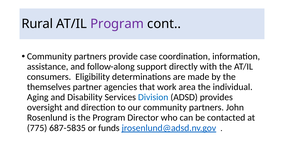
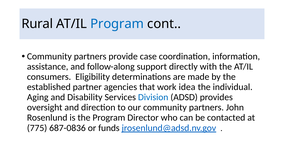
Program colour: purple -> blue (117, 24)
themselves: themselves -> established (49, 87)
area: area -> idea (187, 87)
687-5835: 687-5835 -> 687-0836 (67, 129)
